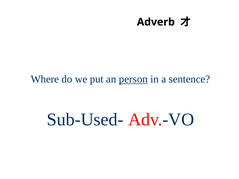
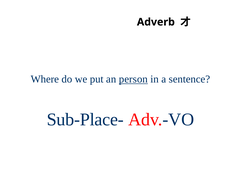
Sub-Used-: Sub-Used- -> Sub-Place- (85, 120)
